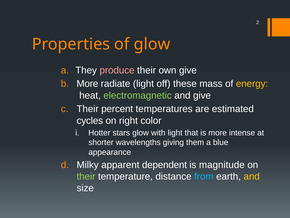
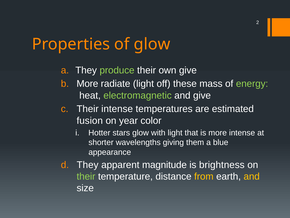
produce colour: pink -> light green (117, 70)
energy colour: yellow -> light green (252, 84)
Their percent: percent -> intense (117, 109)
cycles: cycles -> fusion (90, 120)
right: right -> year (128, 120)
Milky: Milky -> They (88, 164)
dependent: dependent -> magnitude (164, 164)
magnitude: magnitude -> brightness (222, 164)
from colour: light blue -> yellow (204, 176)
